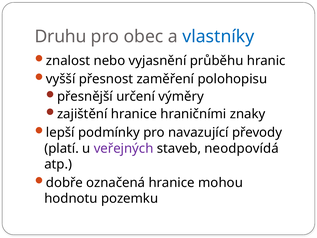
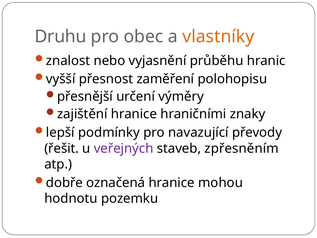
vlastníky colour: blue -> orange (218, 37)
platí: platí -> řešit (62, 148)
neodpovídá: neodpovídá -> zpřesněním (242, 148)
